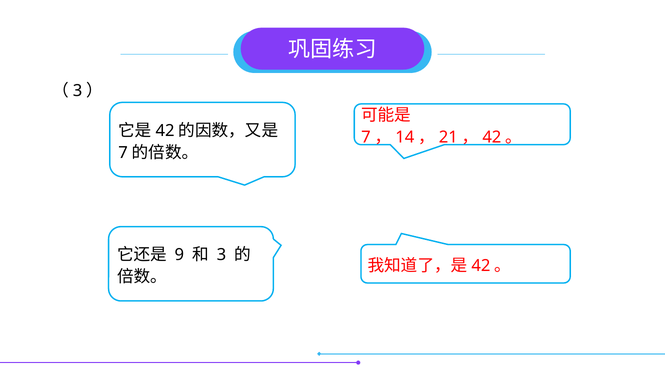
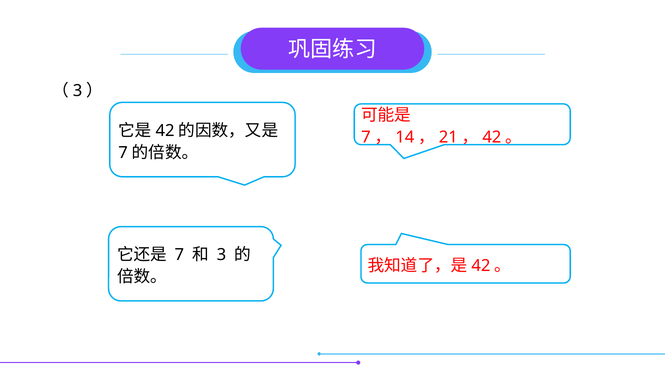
9: 9 -> 7 (179, 255)
